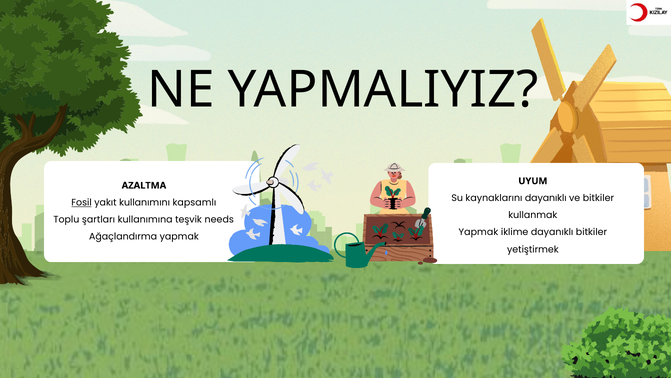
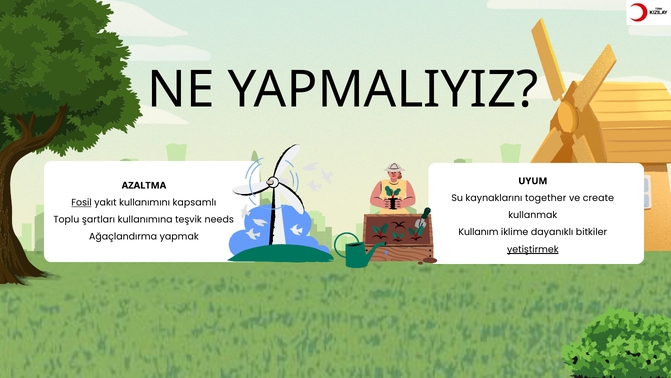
kaynaklarını dayanıklı: dayanıklı -> together (546, 198)
ve bitkiler: bitkiler -> create (598, 198)
Yapmak: Yapmak -> Kullanım (479, 232)
yetiştirmek underline: none -> present (533, 249)
